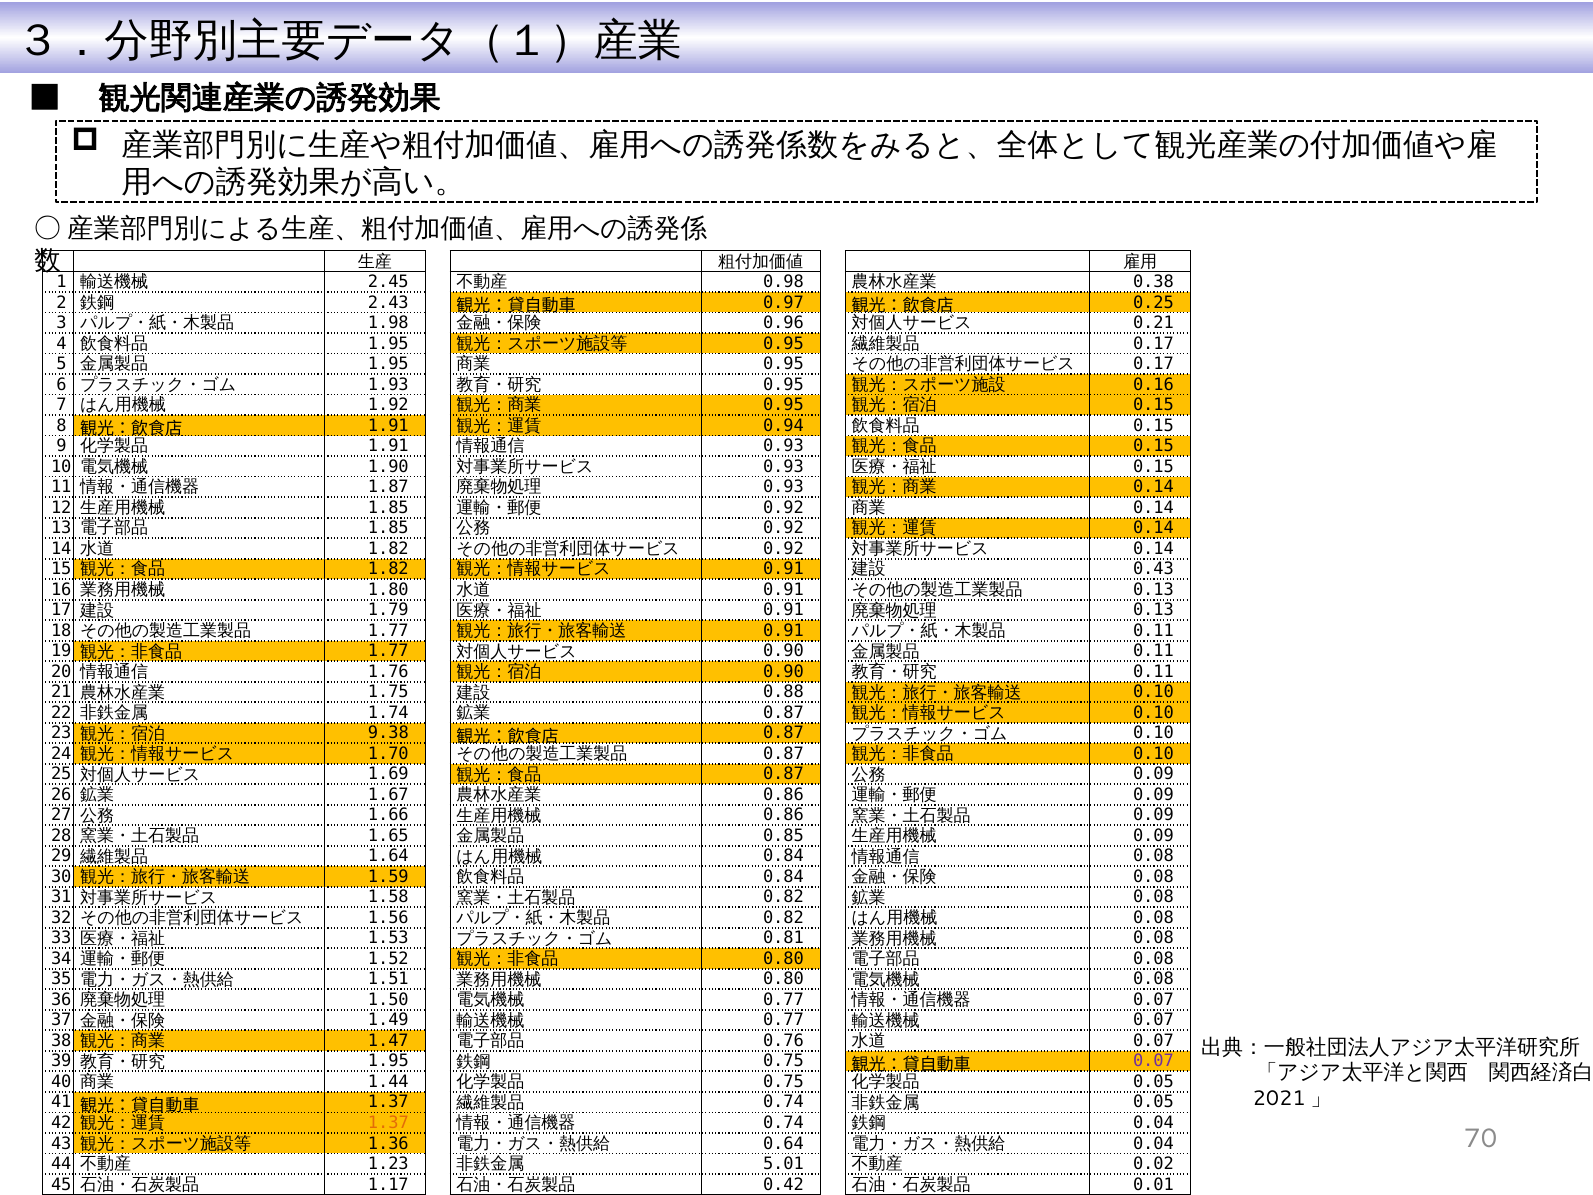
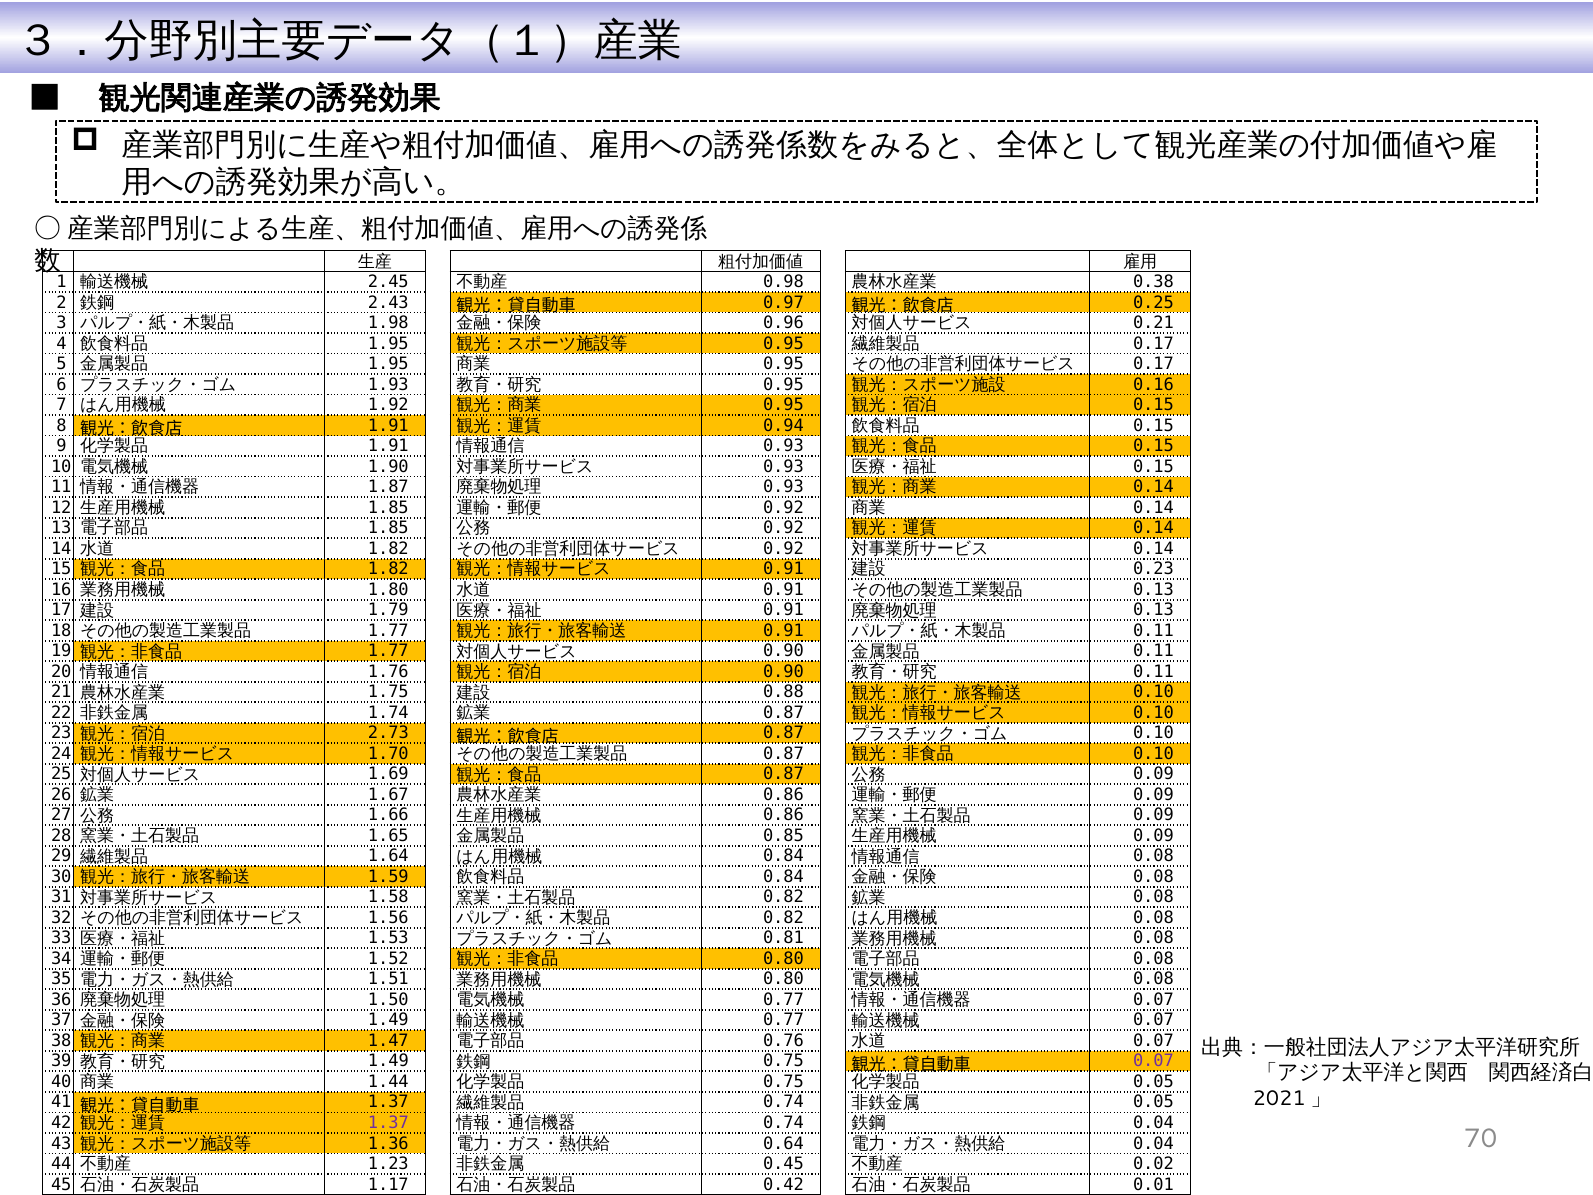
0.43: 0.43 -> 0.23 (1153, 569)
9.38: 9.38 -> 2.73 (388, 733)
1.95: 1.95 -> 1.49 (388, 1061)
1.37 colour: orange -> purple (388, 1123)
5.01: 5.01 -> 0.45 (783, 1164)
